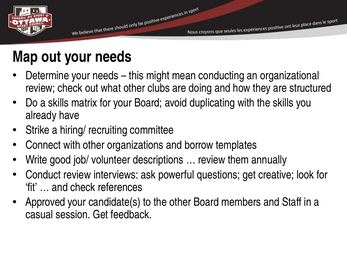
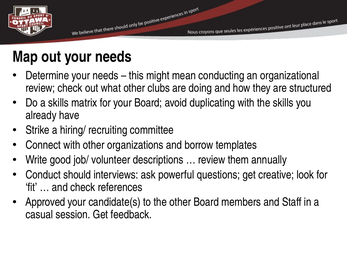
Conduct review: review -> should (77, 175)
